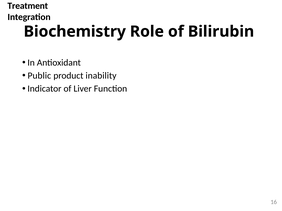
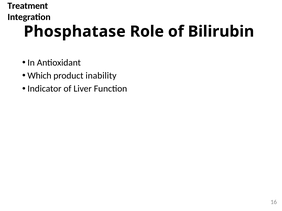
Biochemistry: Biochemistry -> Phosphatase (75, 32)
Public: Public -> Which (39, 76)
